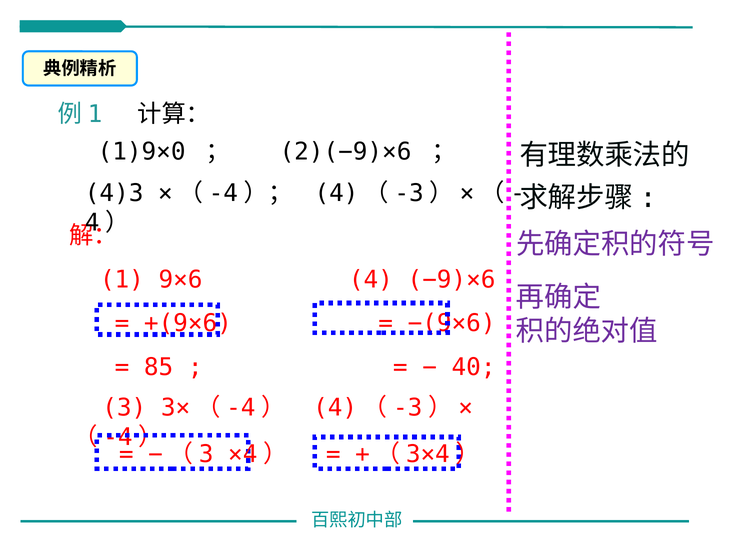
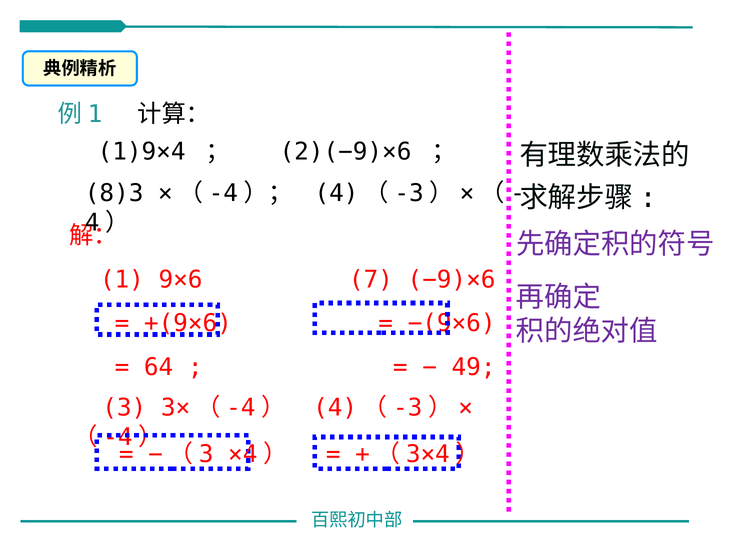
1)9×0: 1)9×0 -> 1)9×4 (142, 152)
4)3: 4)3 -> 8)3 (114, 194)
4: 4 -> 7 (371, 280)
85: 85 -> 64 (159, 368)
40: 40 -> 49 (474, 368)
